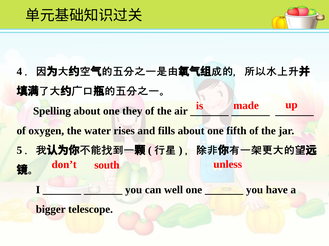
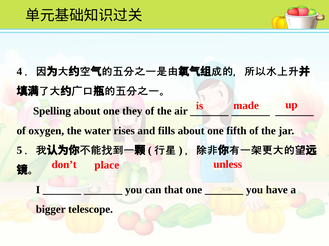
south: south -> place (107, 166)
well: well -> that (174, 190)
